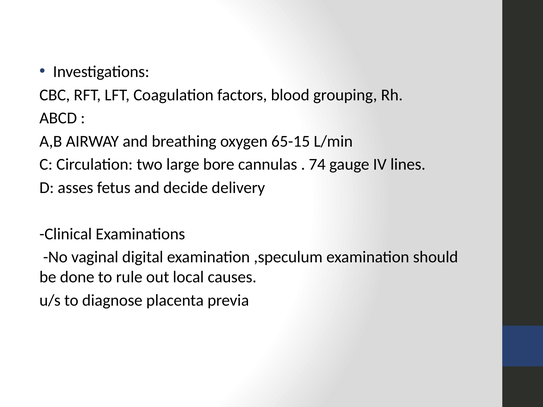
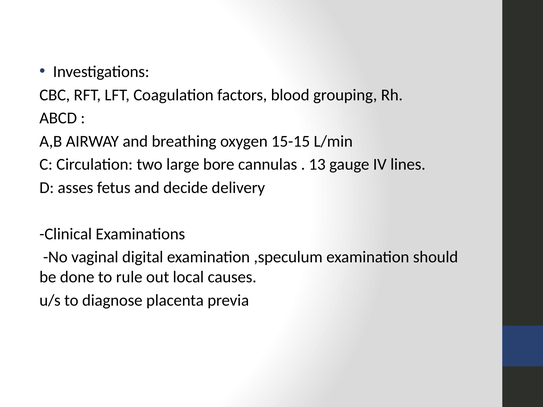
65-15: 65-15 -> 15-15 (291, 141)
74: 74 -> 13 (317, 165)
